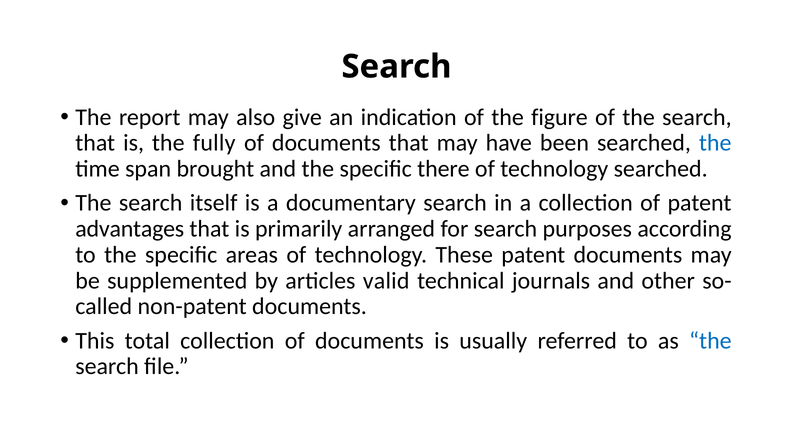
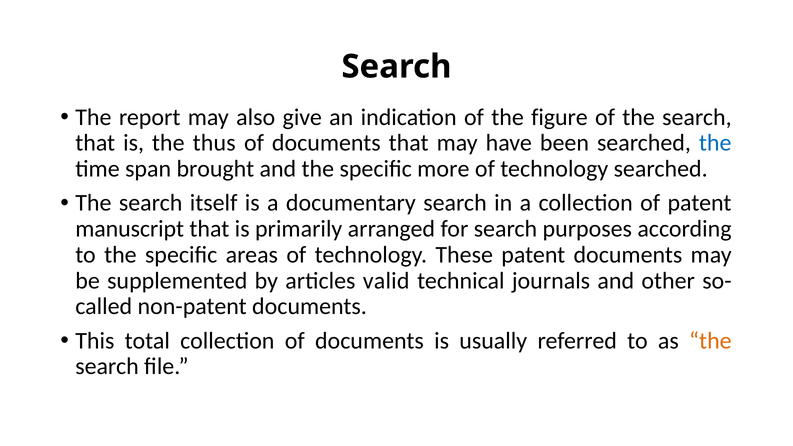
fully: fully -> thus (214, 143)
there: there -> more (443, 169)
advantages: advantages -> manuscript (130, 229)
the colour: blue -> orange (710, 341)
